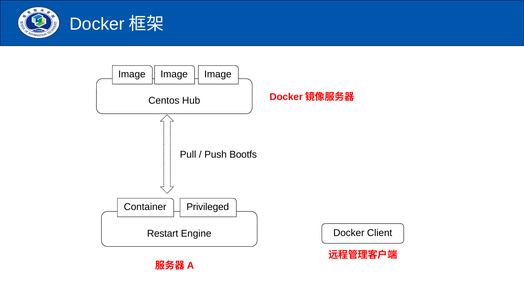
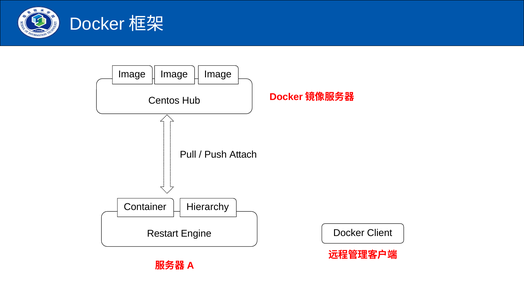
Bootfs: Bootfs -> Attach (243, 155)
Privileged: Privileged -> Hierarchy (208, 207)
